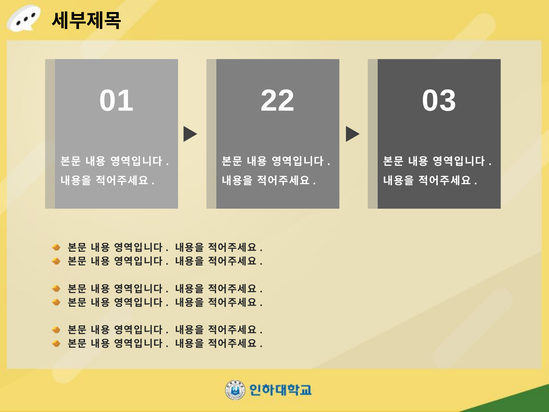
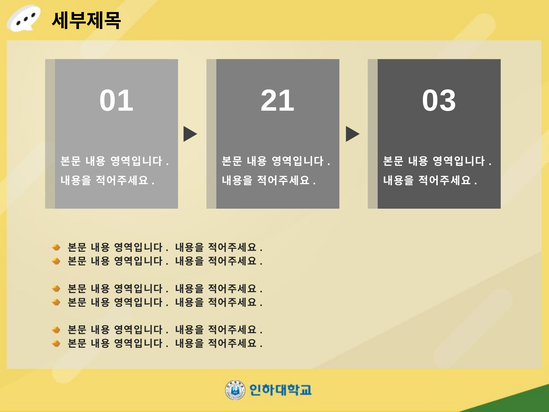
22: 22 -> 21 (278, 101)
